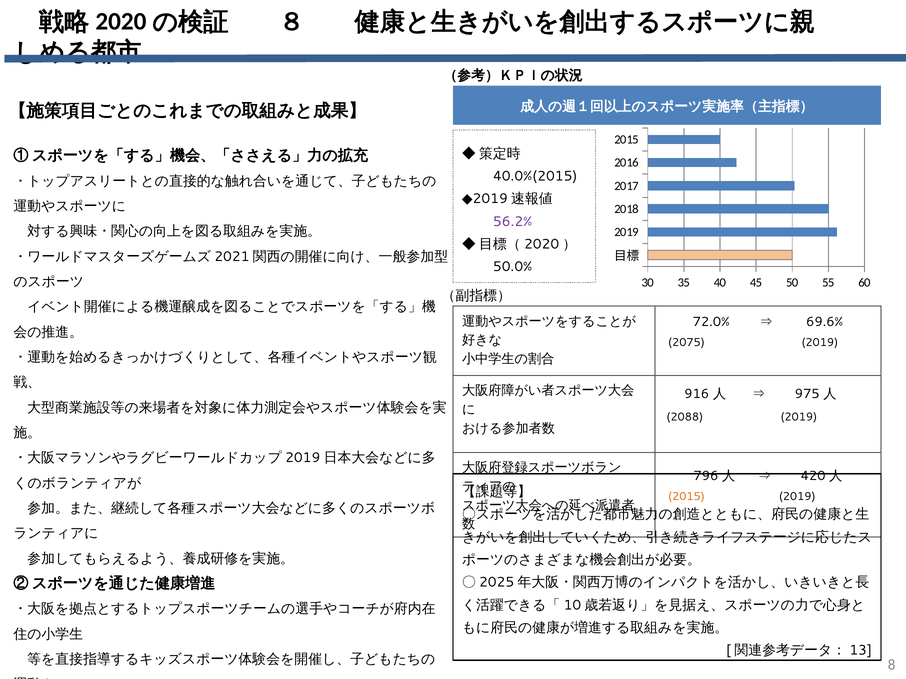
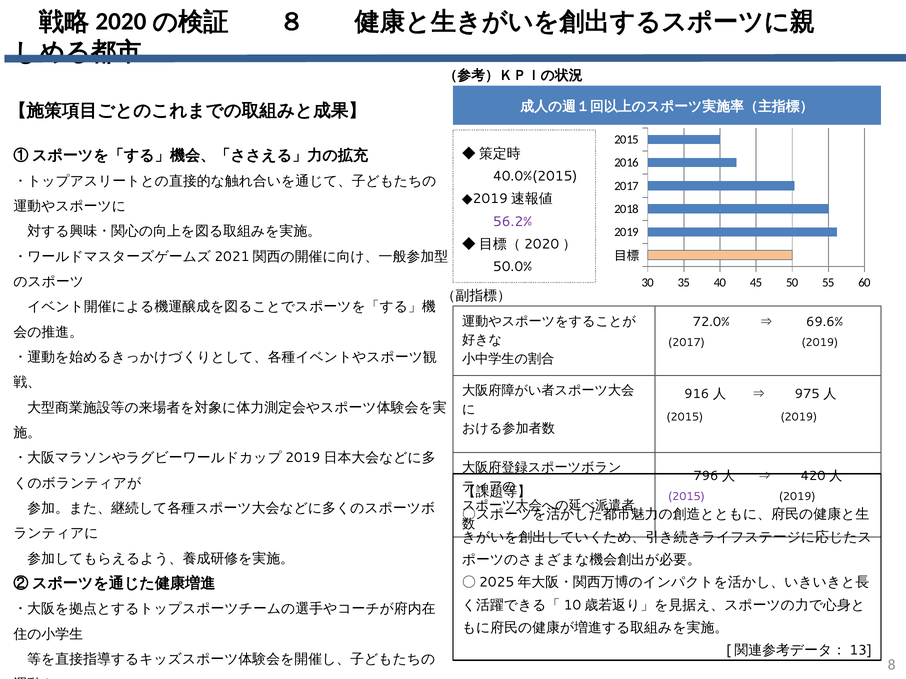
2075: 2075 -> 2017 (686, 343)
2088: 2088 -> 2015 (685, 417)
2015 colour: orange -> purple (686, 497)
